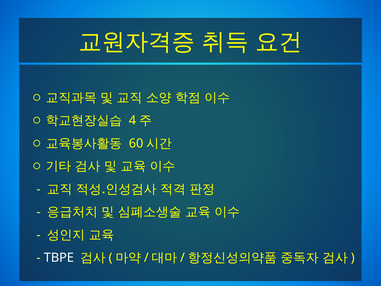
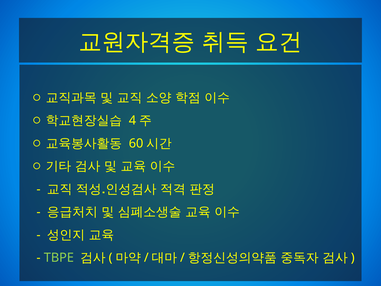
TBPE colour: white -> light green (59, 258)
